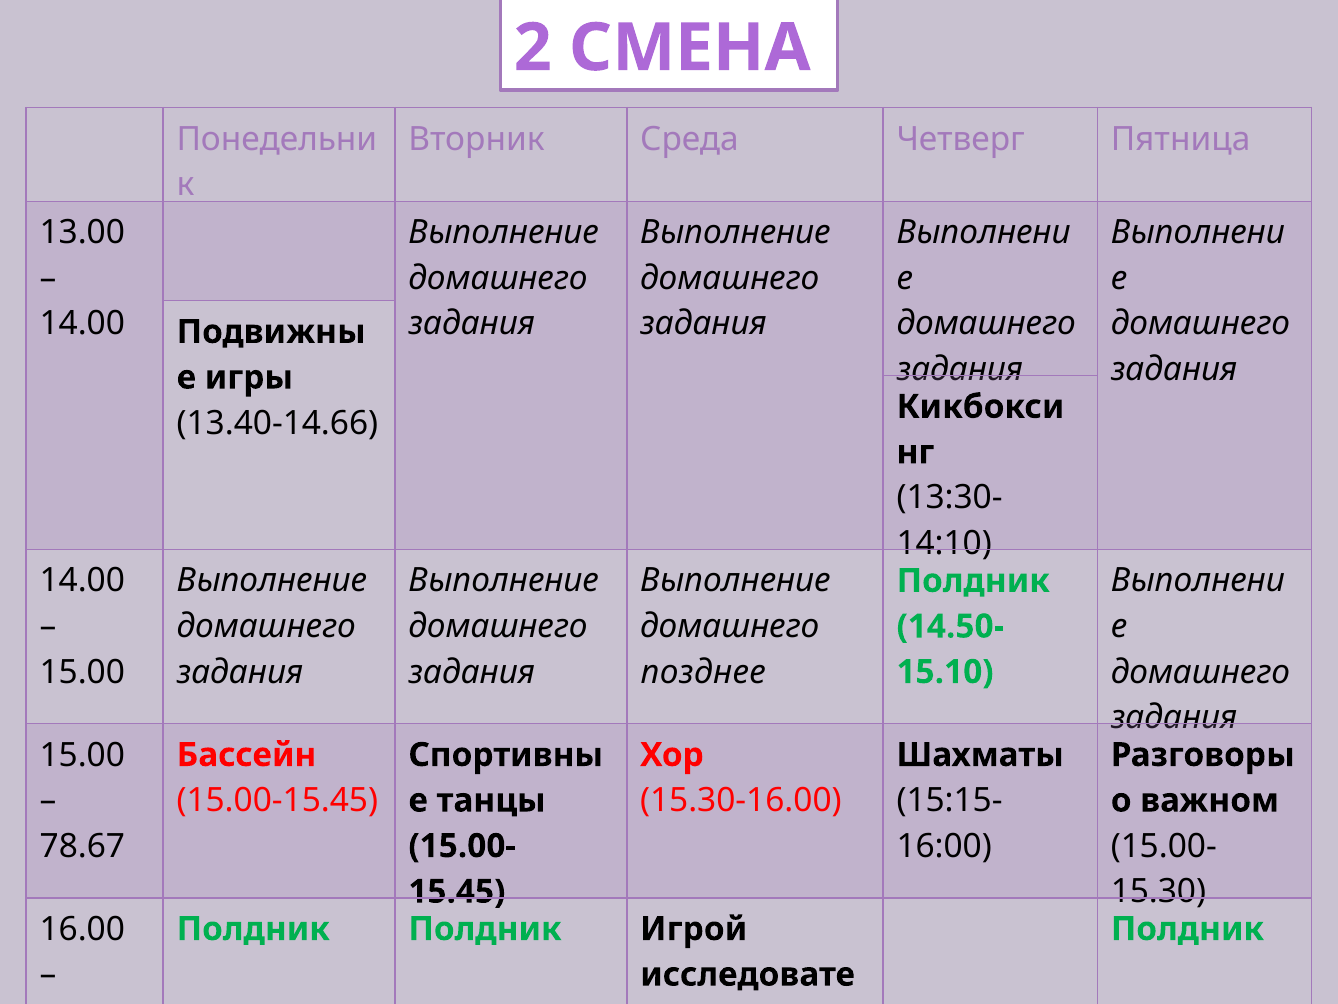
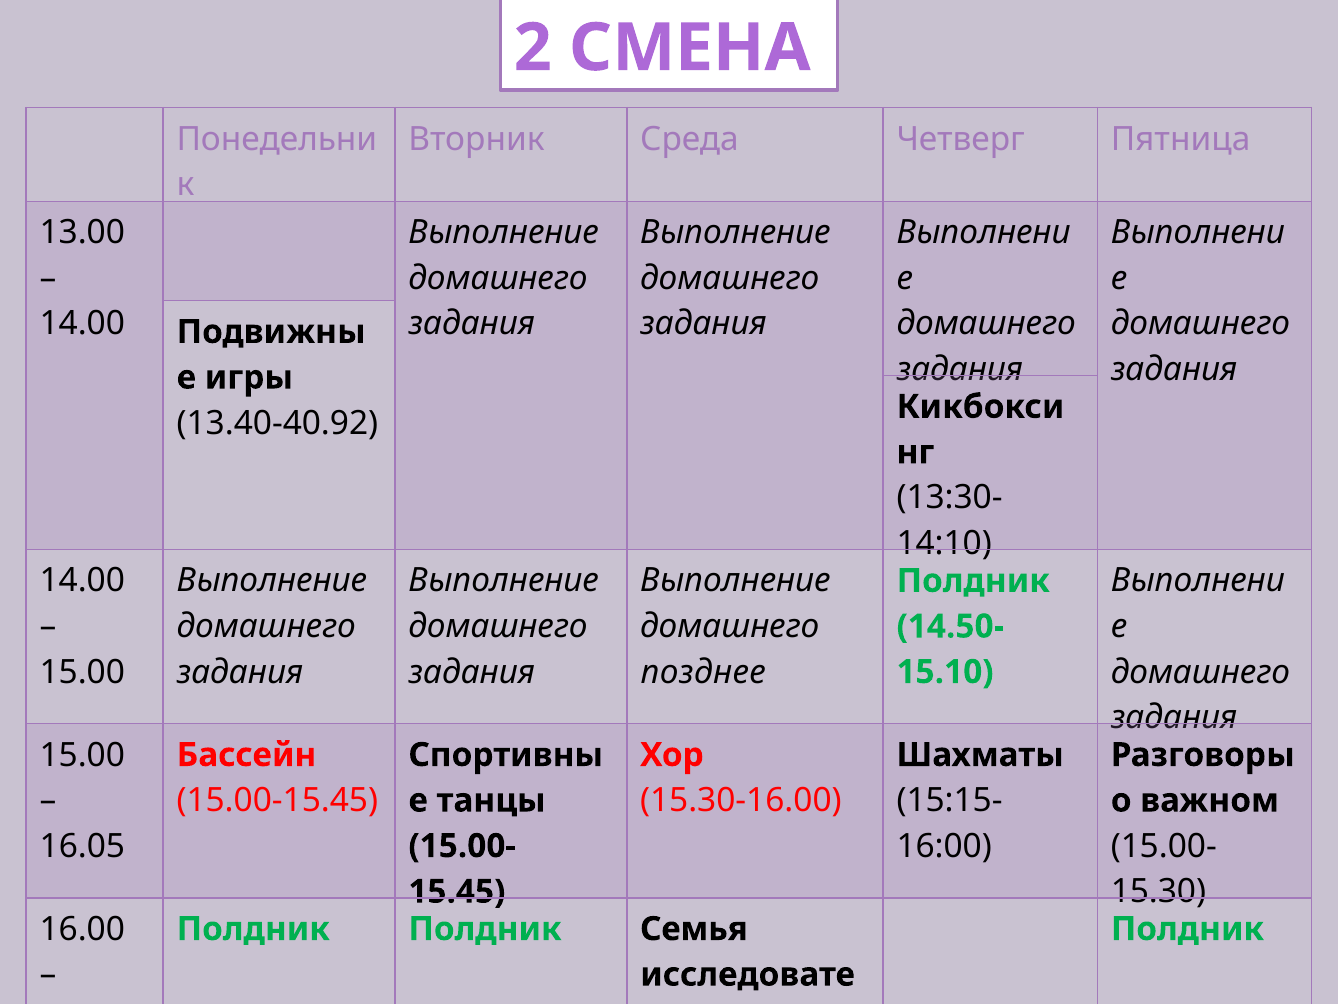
13.40-14.66: 13.40-14.66 -> 13.40-40.92 (277, 423)
78.67: 78.67 -> 16.05 (82, 846)
Игрой: Игрой -> Семья (694, 929)
